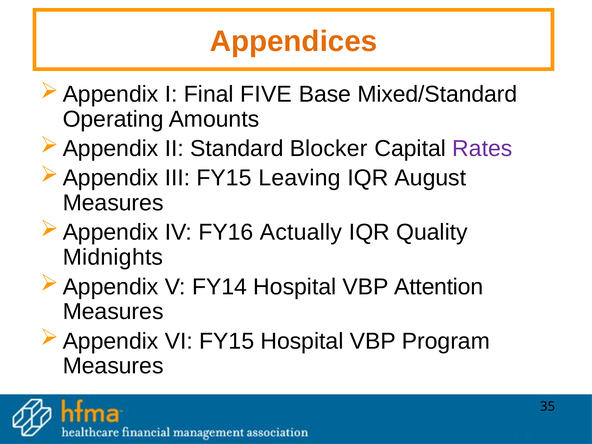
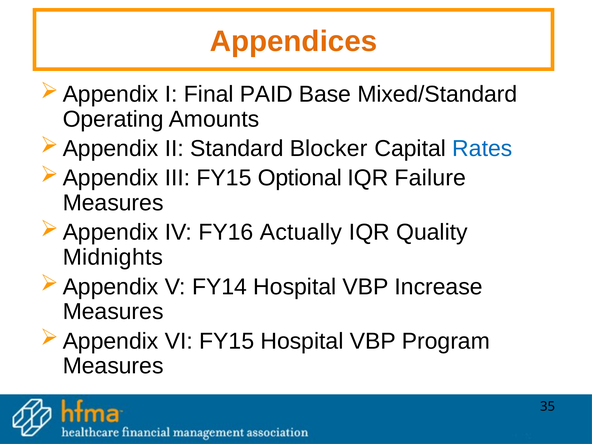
FIVE: FIVE -> PAID (266, 94)
Rates colour: purple -> blue (482, 149)
Leaving: Leaving -> Optional (300, 178)
August: August -> Failure (430, 178)
Attention: Attention -> Increase (439, 287)
